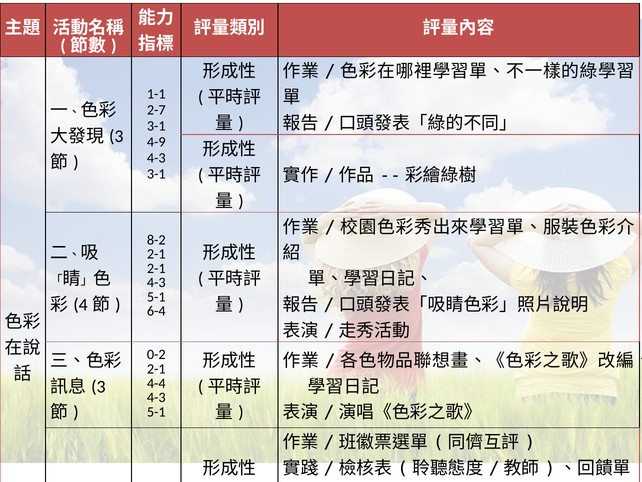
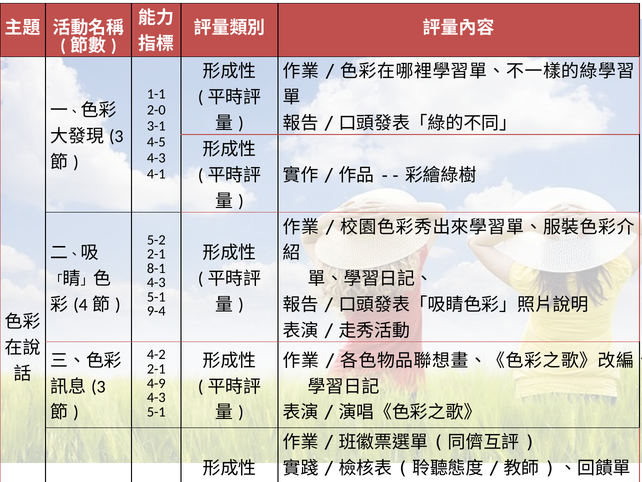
2-7: 2-7 -> 2-0 (156, 110)
4-9: 4-9 -> 4-5 (156, 142)
3-1: 3-1 -> 4-1 (156, 174)
8-2: 8-2 -> 5-2 (156, 240)
2-1: 2-1 -> 8-1 (156, 268)
6-4: 6-4 -> 9-4 (156, 311)
0-2: 0-2 -> 4-2 (156, 354)
4-4: 4-4 -> 4-9 (156, 383)
